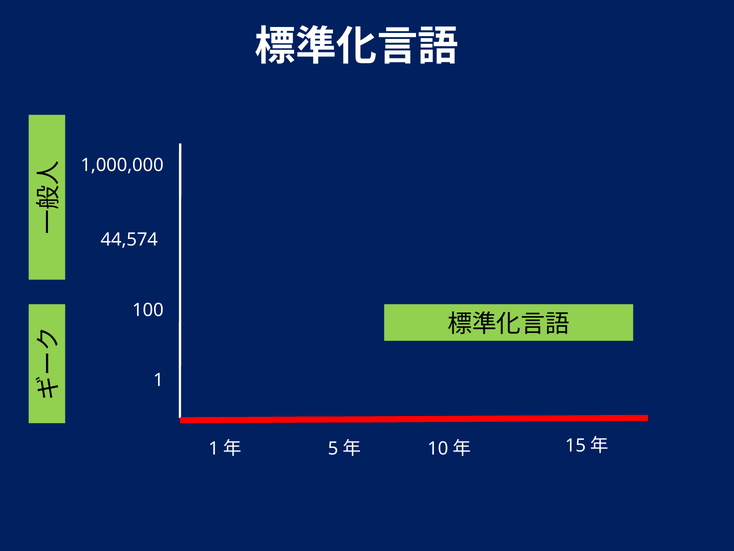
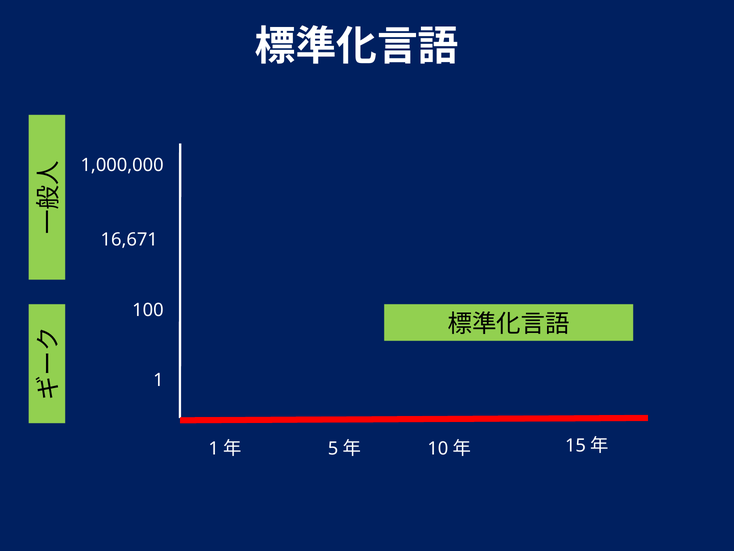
44,574: 44,574 -> 16,671 (129, 240)
